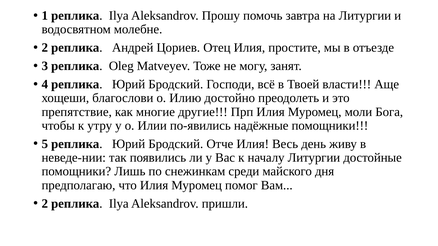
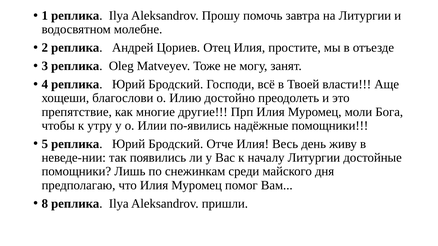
2: 2 -> 8 (45, 204)
